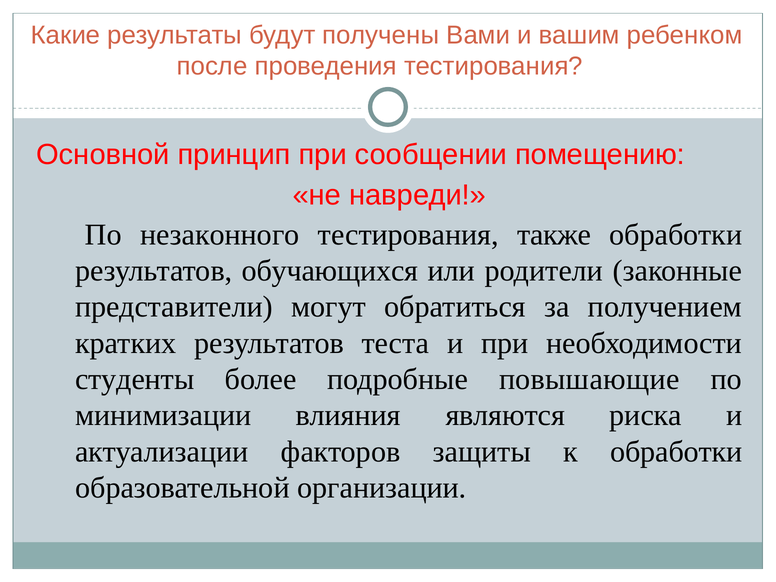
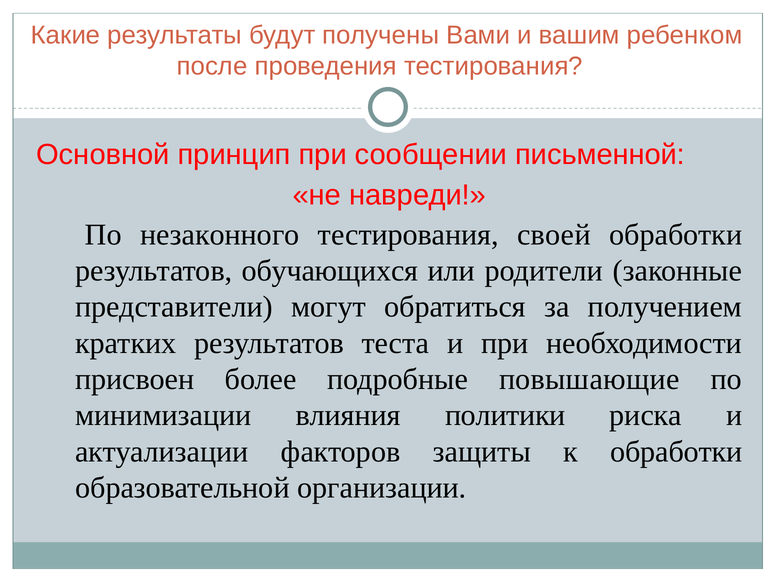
помещению: помещению -> письменной (600, 154)
также: также -> своей (554, 235)
студенты: студенты -> присвоен (135, 379)
являются: являются -> политики (505, 415)
